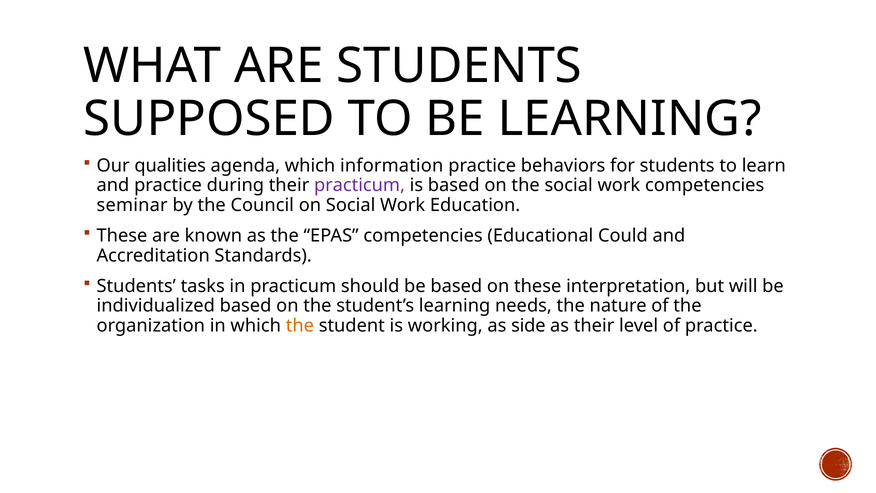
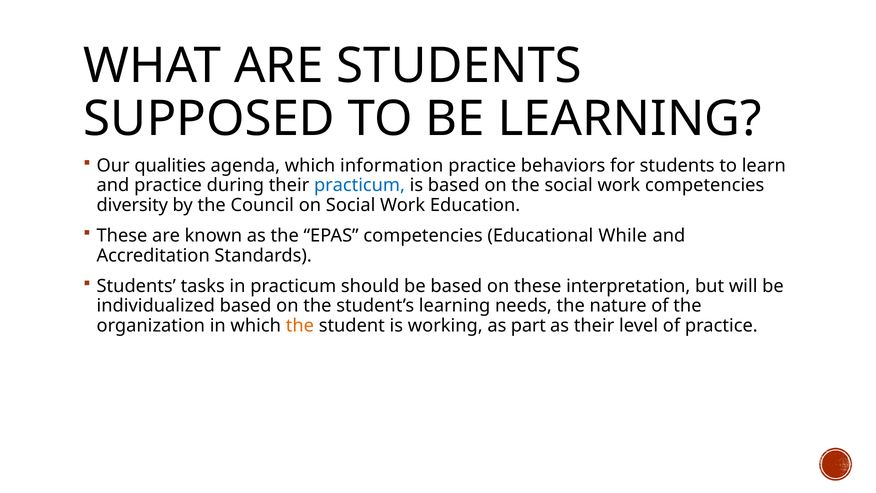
practicum colour: purple -> blue (359, 185)
seminar: seminar -> diversity (132, 205)
Could: Could -> While (623, 236)
side: side -> part (528, 326)
